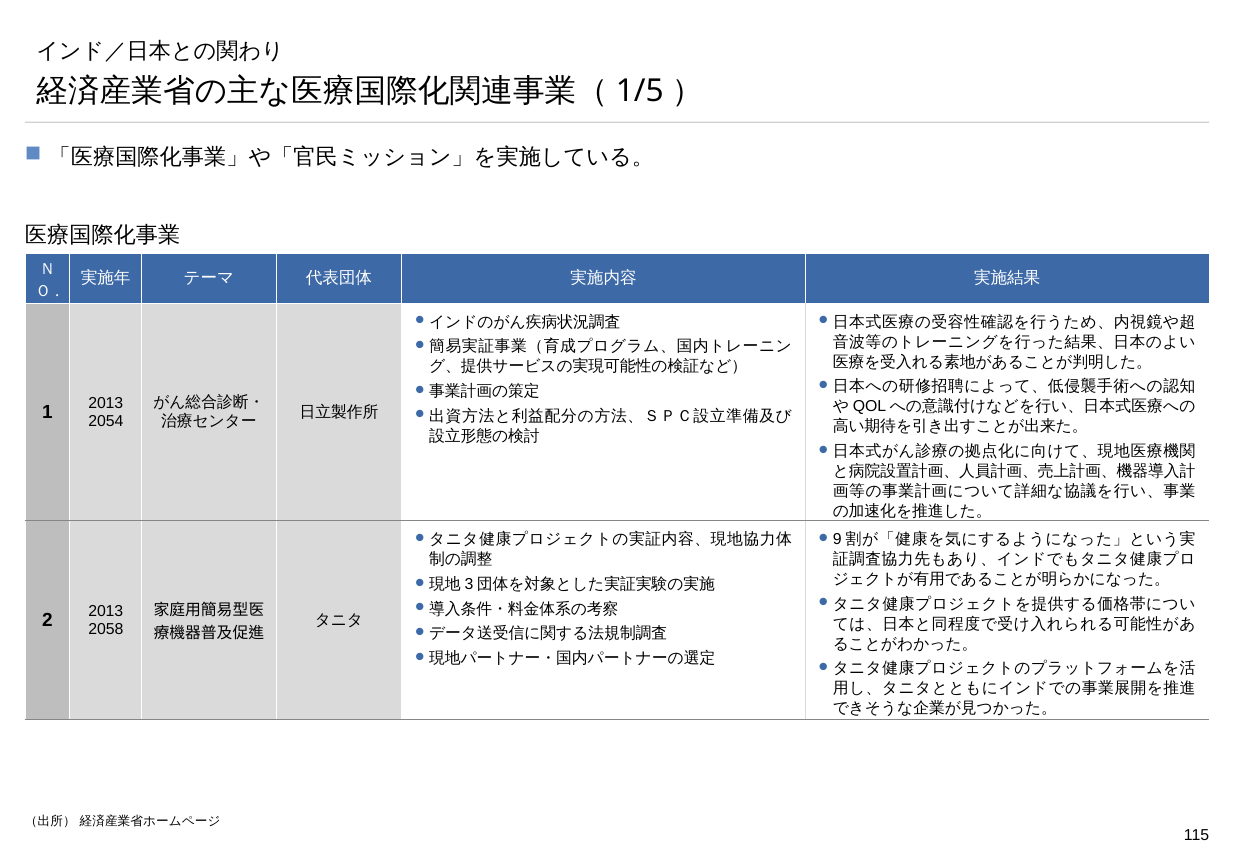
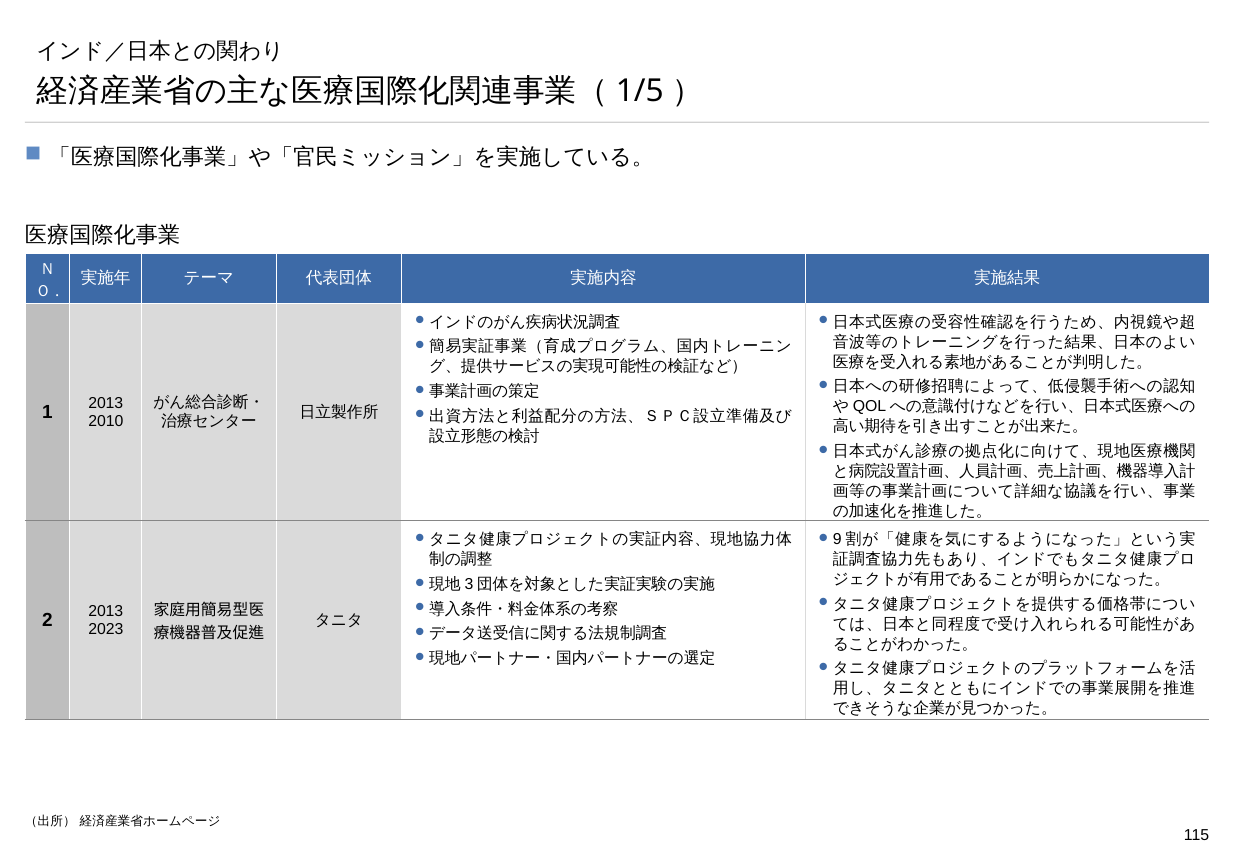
2054: 2054 -> 2010 (106, 421)
2058: 2058 -> 2023 (106, 629)
